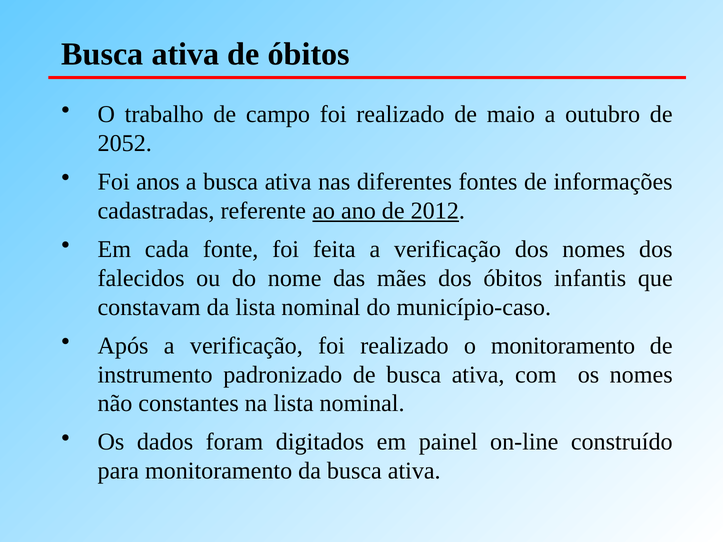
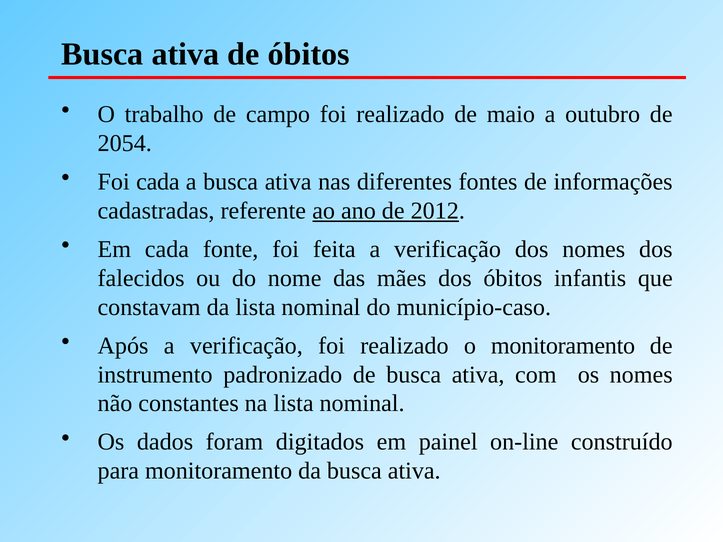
2052: 2052 -> 2054 (125, 143)
Foi anos: anos -> cada (158, 182)
